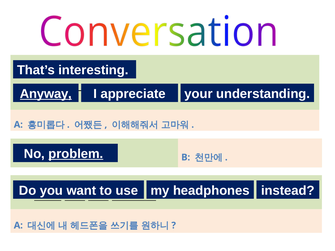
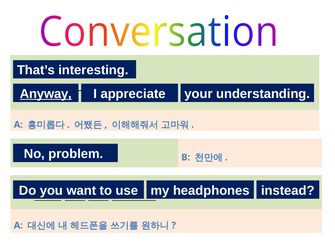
problem underline: present -> none (76, 154)
